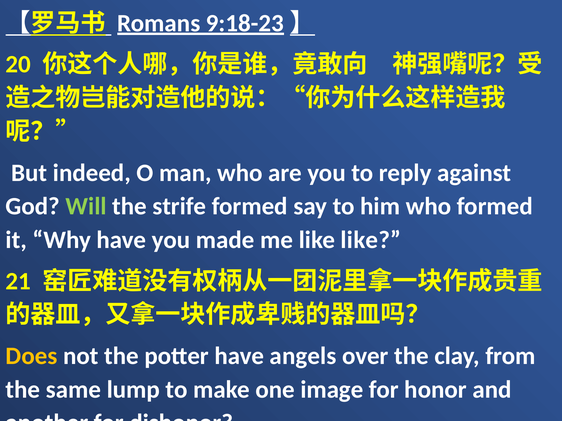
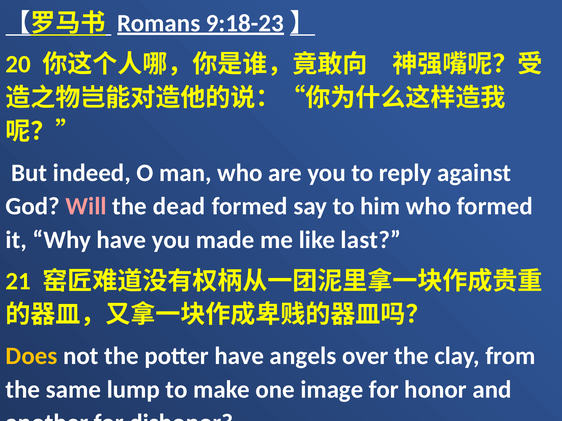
Will colour: light green -> pink (86, 207)
strife: strife -> dead (179, 207)
like like: like -> last (371, 240)
